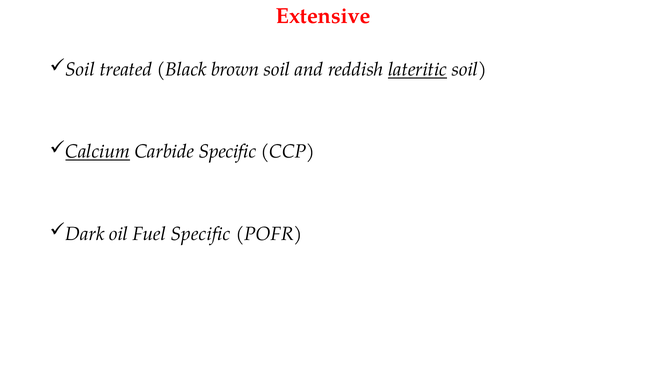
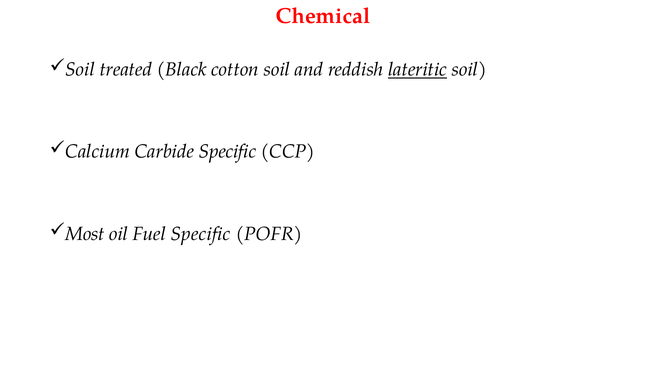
Extensive: Extensive -> Chemical (323, 16)
brown: brown -> cotton (235, 70)
Calcium underline: present -> none (98, 152)
Dark: Dark -> Most (85, 234)
